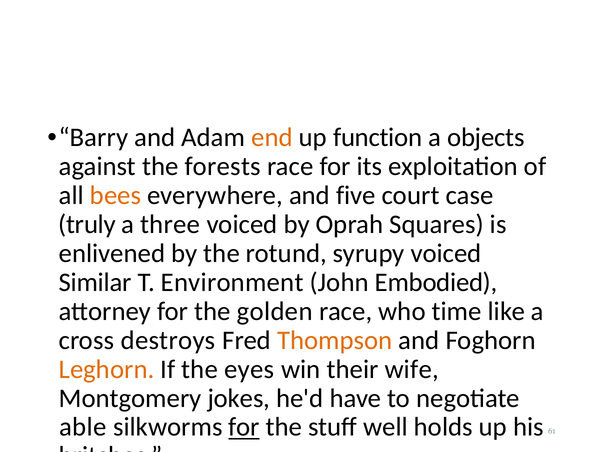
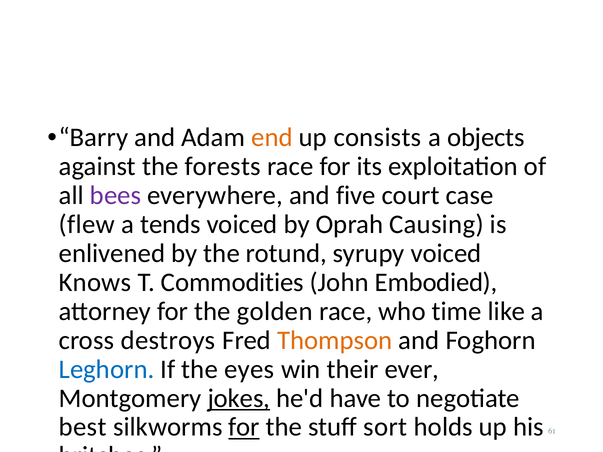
function: function -> consists (377, 138)
bees colour: orange -> purple (116, 196)
truly: truly -> flew (87, 225)
three: three -> tends (170, 225)
Squares: Squares -> Causing (436, 225)
Similar: Similar -> Knows (95, 283)
Environment: Environment -> Commodities (232, 283)
Leghorn colour: orange -> blue (107, 369)
wife: wife -> ever (412, 369)
jokes underline: none -> present (239, 398)
able: able -> best (83, 427)
well: well -> sort (385, 427)
